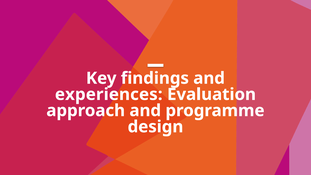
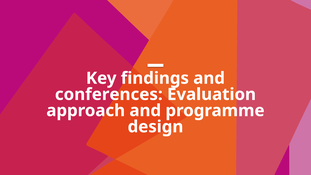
experiences: experiences -> conferences (109, 94)
